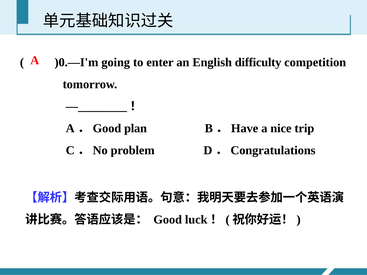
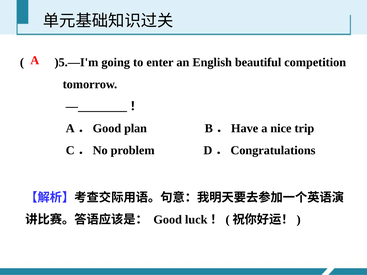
)0.—I'm: )0.—I'm -> )5.—I'm (76, 62)
difficulty: difficulty -> beautiful (258, 62)
